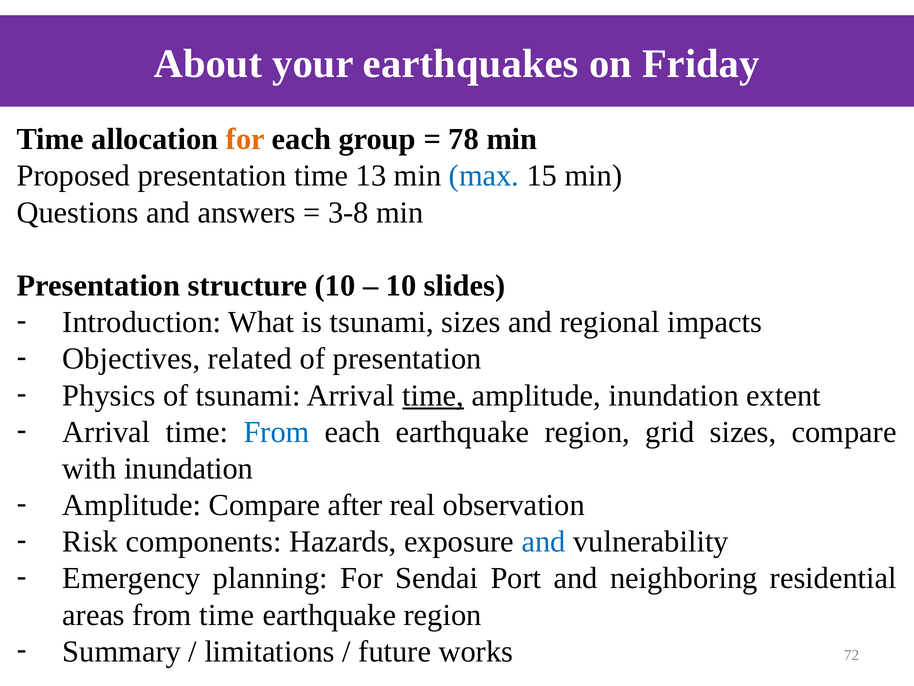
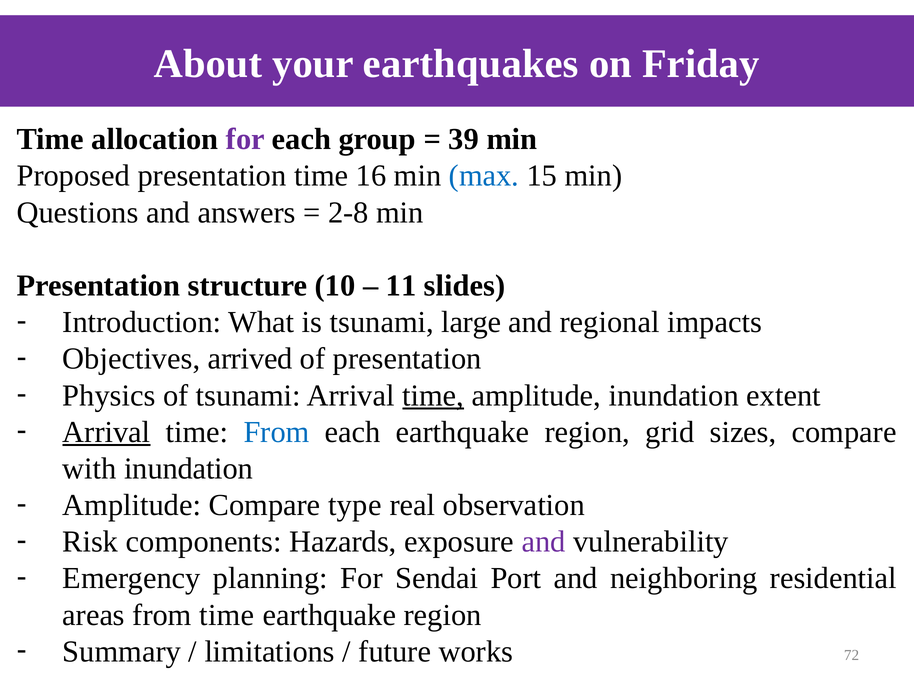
for colour: orange -> purple (245, 139)
78: 78 -> 39 (464, 139)
13: 13 -> 16 (371, 176)
3-8: 3-8 -> 2-8 (348, 212)
10: 10 -> 11 (401, 285)
tsunami sizes: sizes -> large (471, 322)
related: related -> arrived (250, 359)
Arrival underline: none -> present (106, 432)
after: after -> type (355, 505)
and colour: blue -> purple (544, 541)
